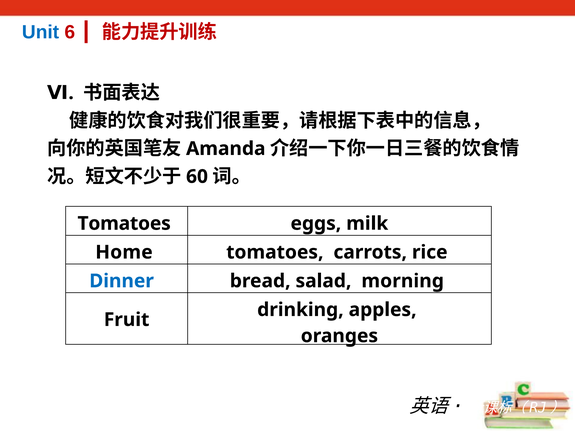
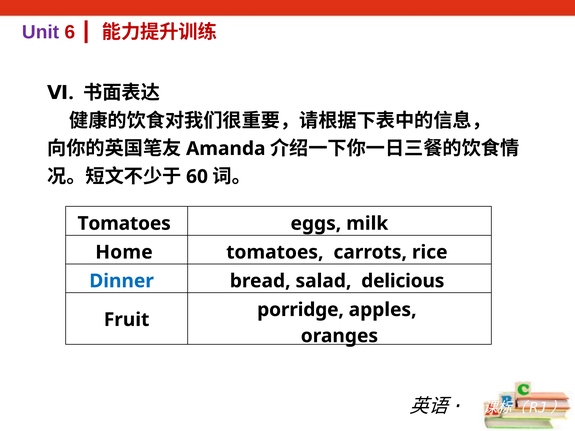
Unit colour: blue -> purple (41, 32)
morning: morning -> delicious (403, 281)
drinking: drinking -> porridge (301, 310)
